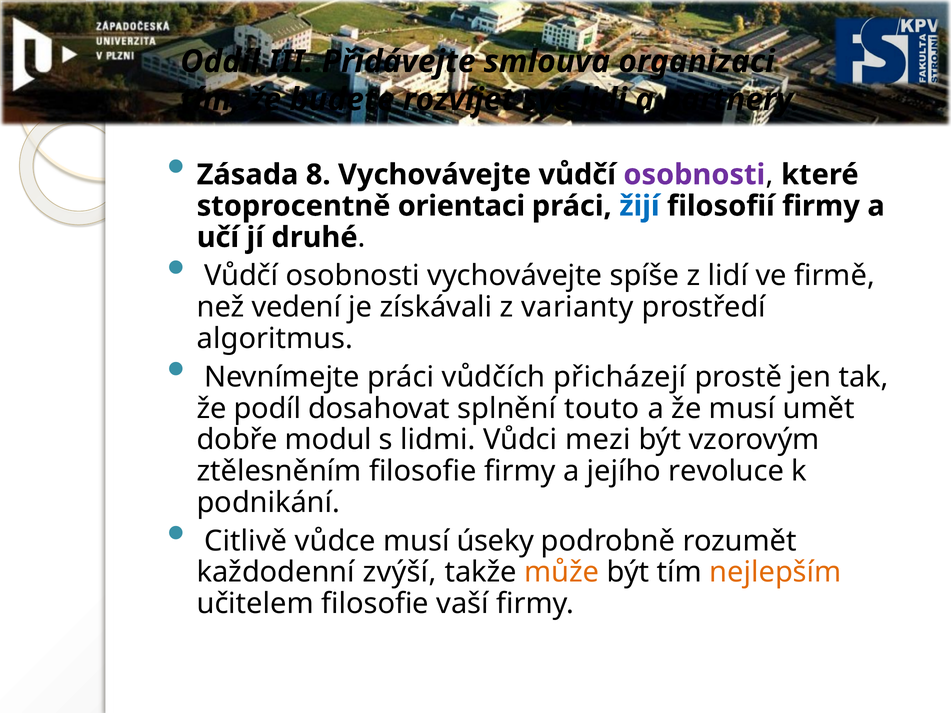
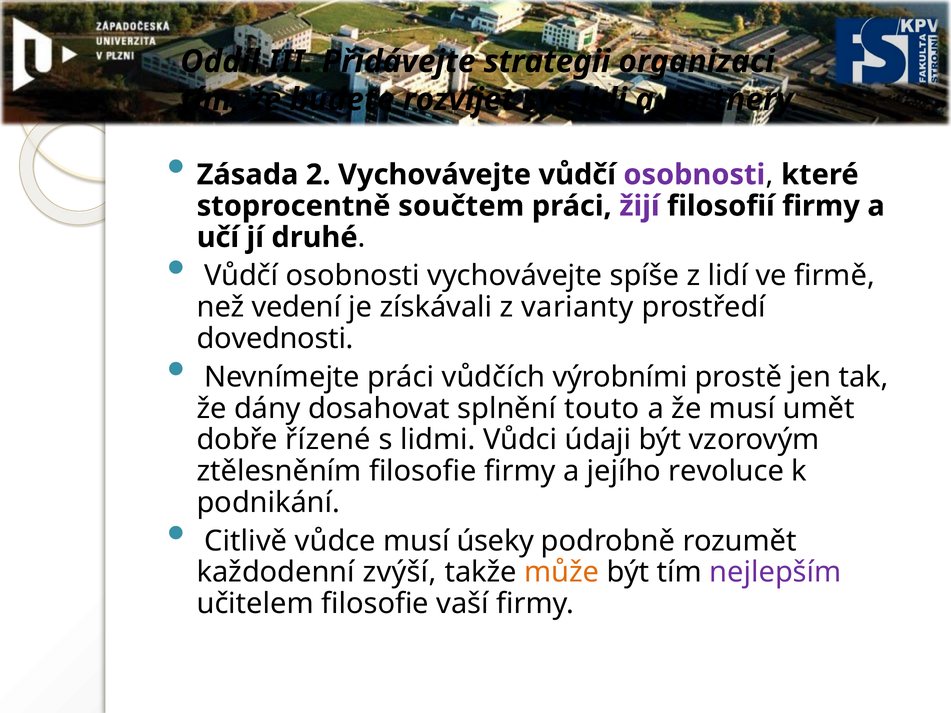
smlouva: smlouva -> strategii (547, 62)
8: 8 -> 2 (318, 175)
orientaci: orientaci -> součtem (461, 206)
žijí colour: blue -> purple (639, 206)
algoritmus: algoritmus -> dovednosti (275, 339)
přicházejí: přicházejí -> výrobními (620, 377)
podíl: podíl -> dány (267, 409)
modul: modul -> řízené (328, 440)
mezi: mezi -> údaji (598, 440)
nejlepším colour: orange -> purple (775, 573)
